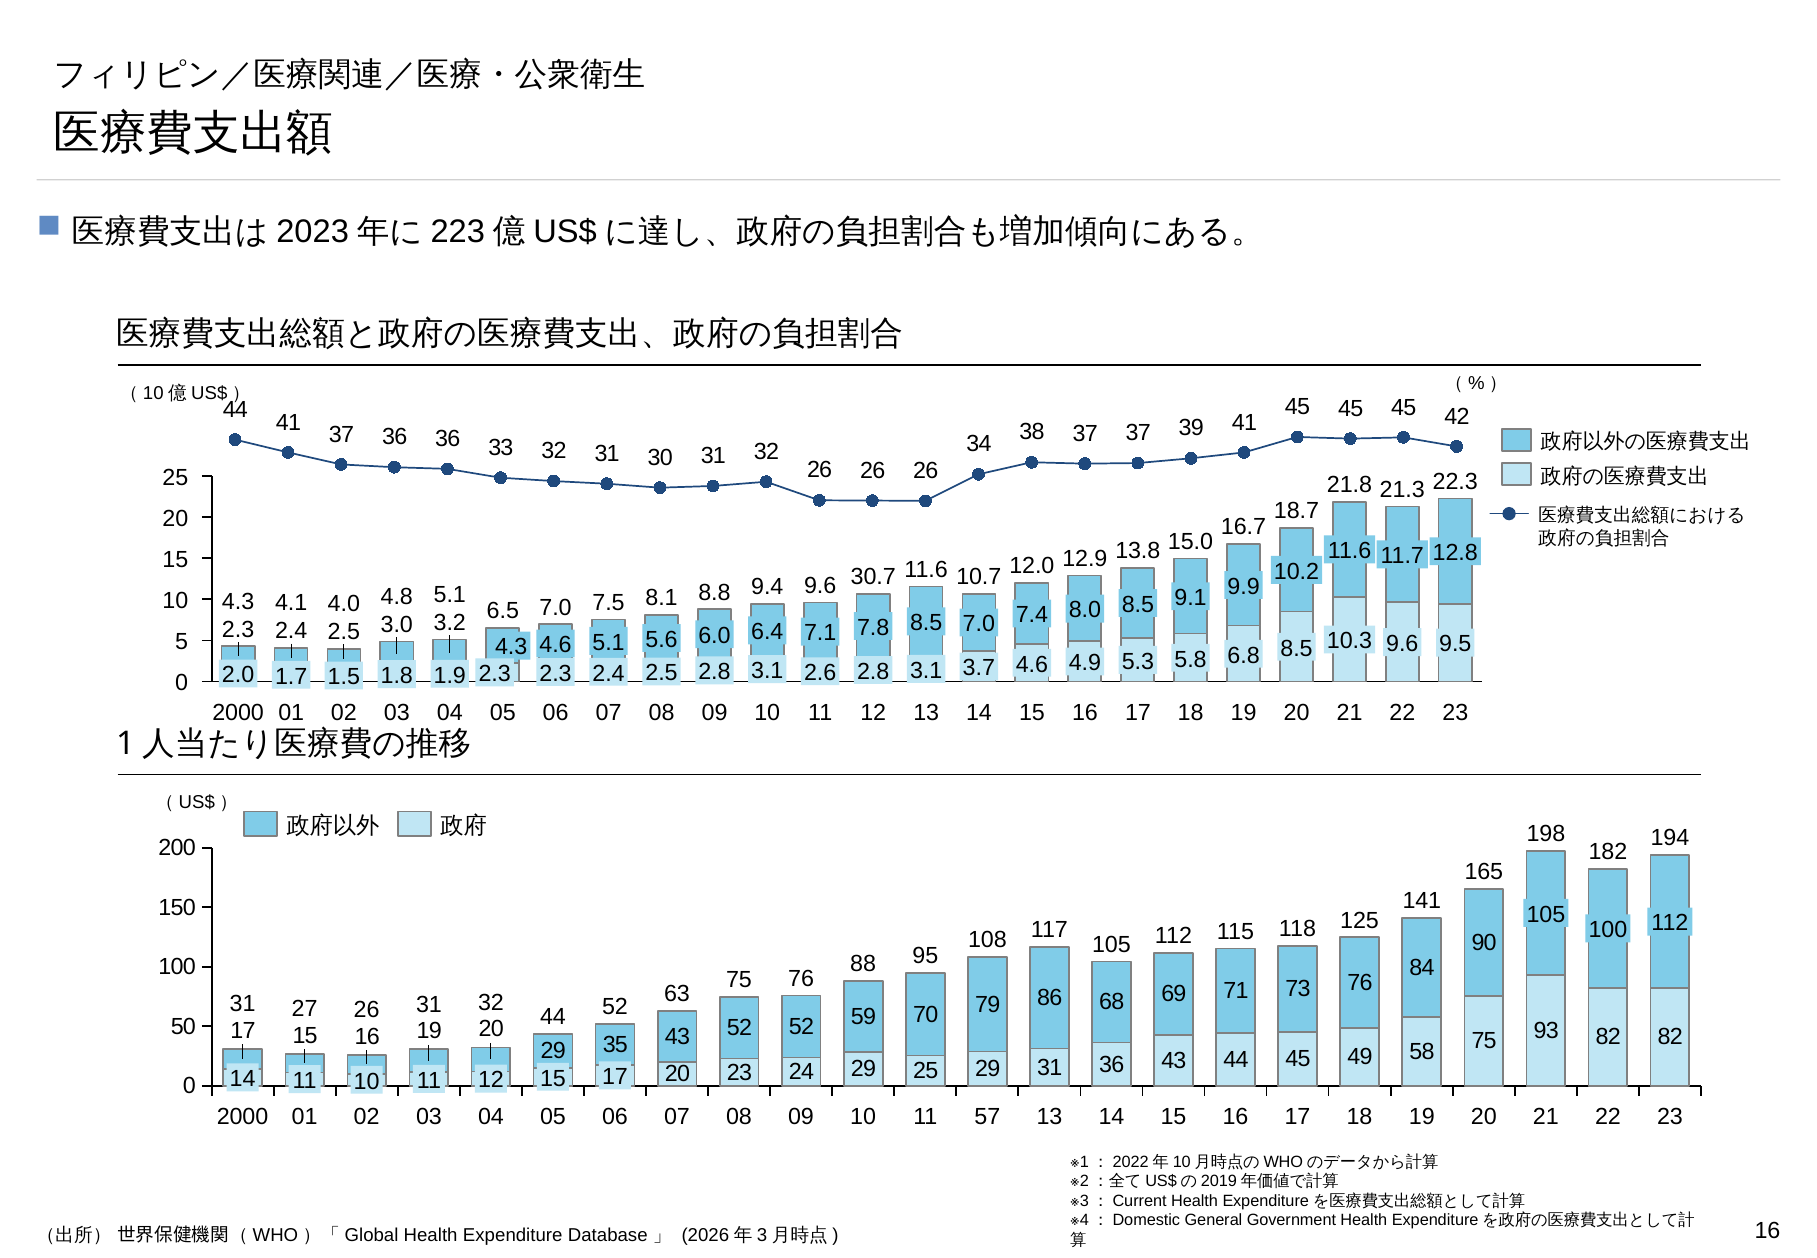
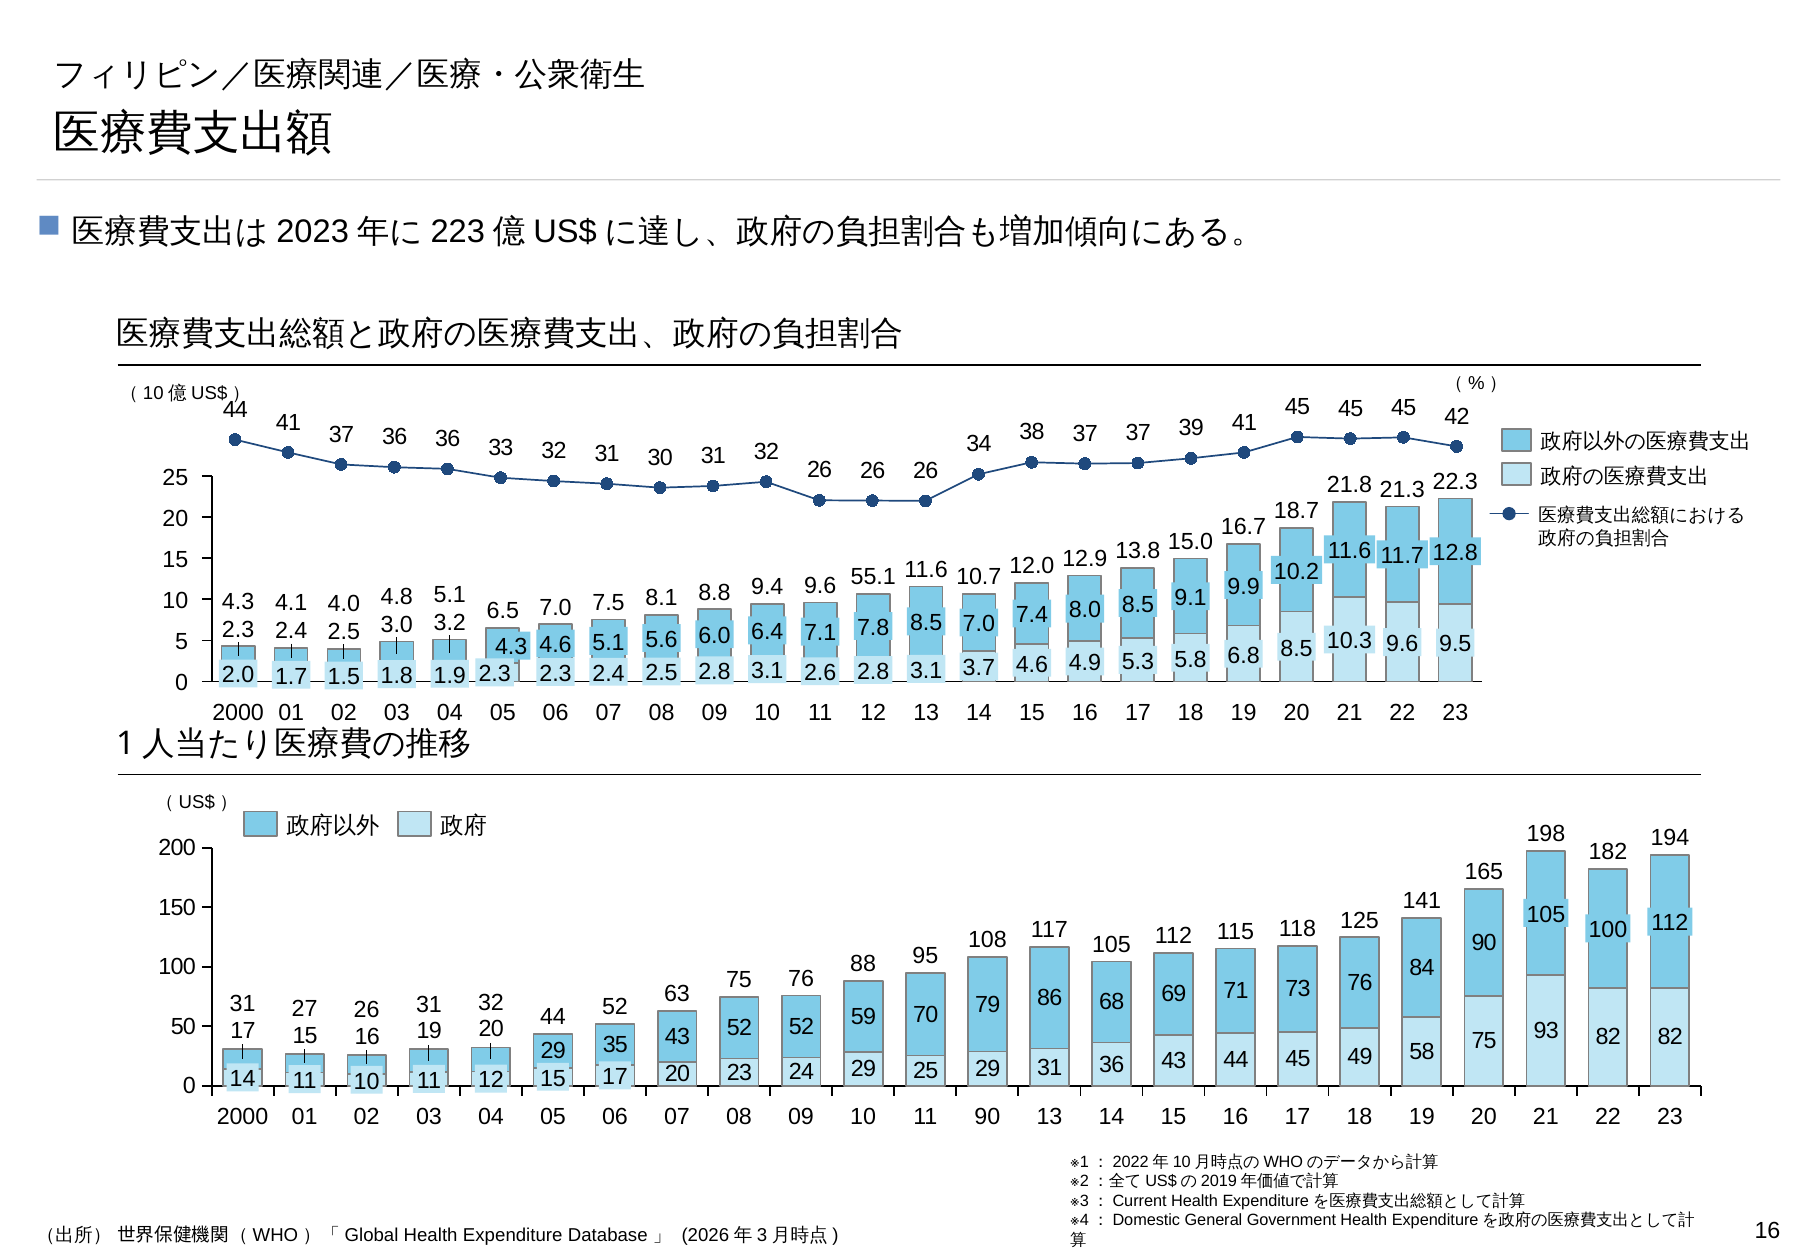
30.7: 30.7 -> 55.1 (873, 577)
11 57: 57 -> 90 (987, 1117)
